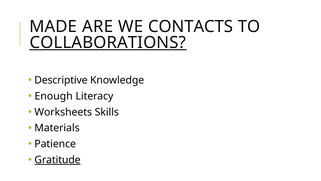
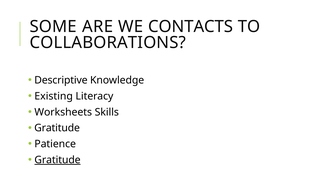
MADE: MADE -> SOME (53, 26)
COLLABORATIONS underline: present -> none (108, 42)
Enough: Enough -> Existing (54, 96)
Materials: Materials -> Gratitude (57, 128)
